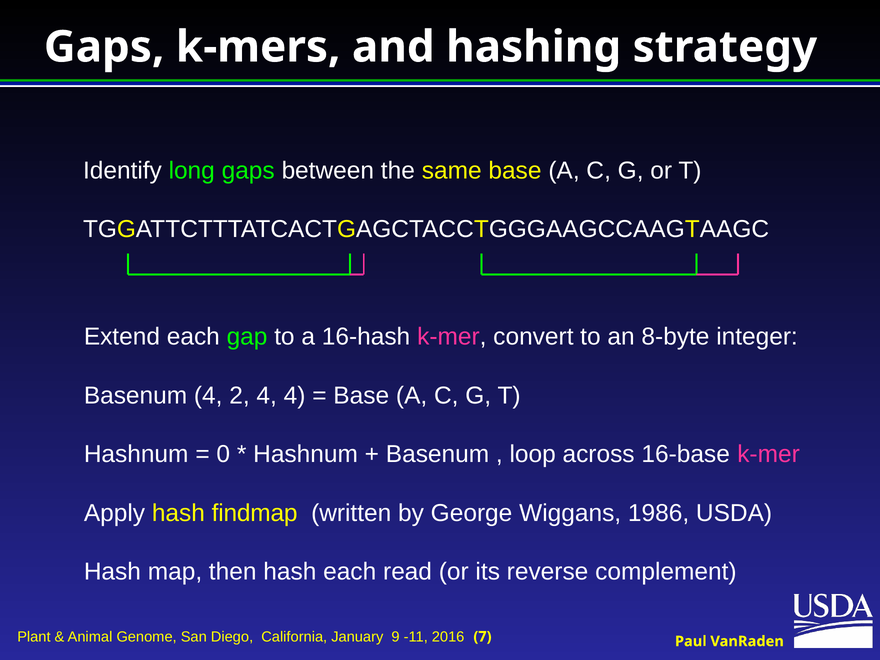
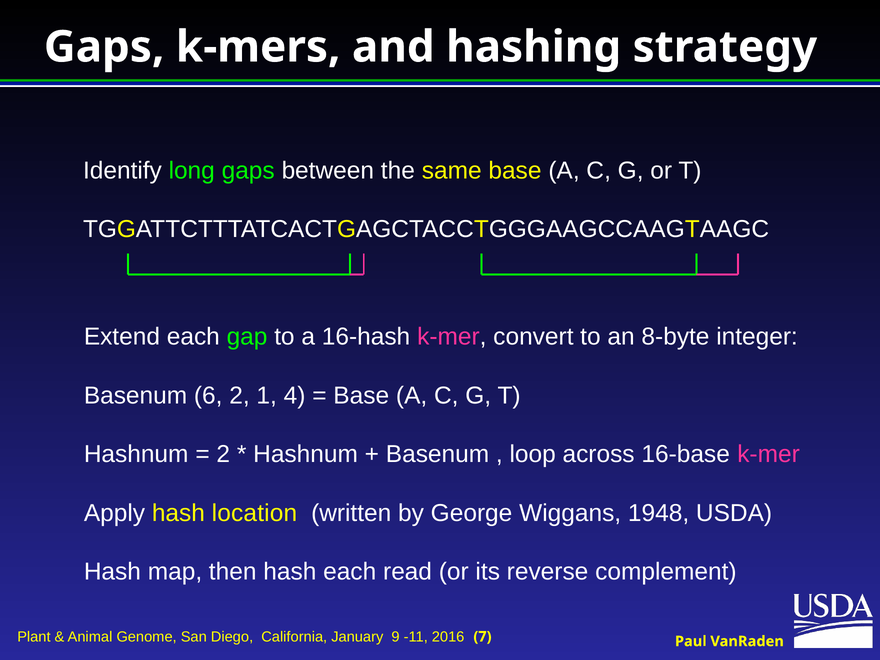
Basenum 4: 4 -> 6 (208, 396)
2 4: 4 -> 1 (267, 396)
0: 0 -> 2 (223, 454)
findmap: findmap -> location (254, 513)
1986: 1986 -> 1948 (659, 513)
